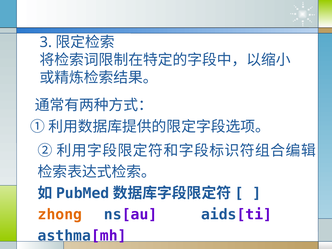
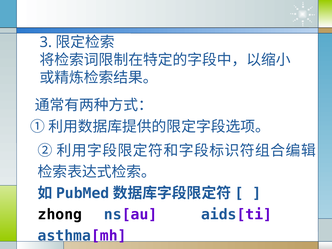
zhong colour: orange -> black (60, 214)
